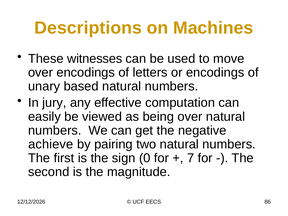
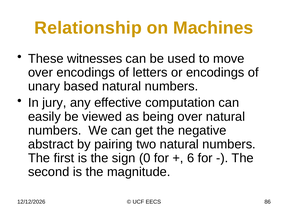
Descriptions: Descriptions -> Relationship (88, 28)
achieve: achieve -> abstract (51, 144)
7: 7 -> 6 (191, 158)
